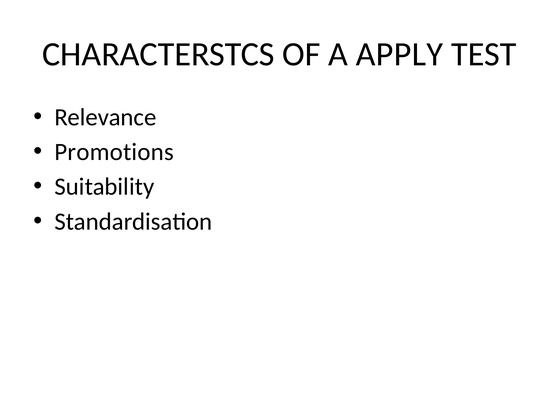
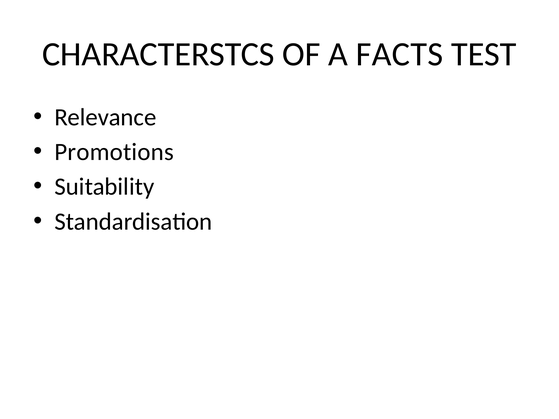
APPLY: APPLY -> FACTS (400, 54)
